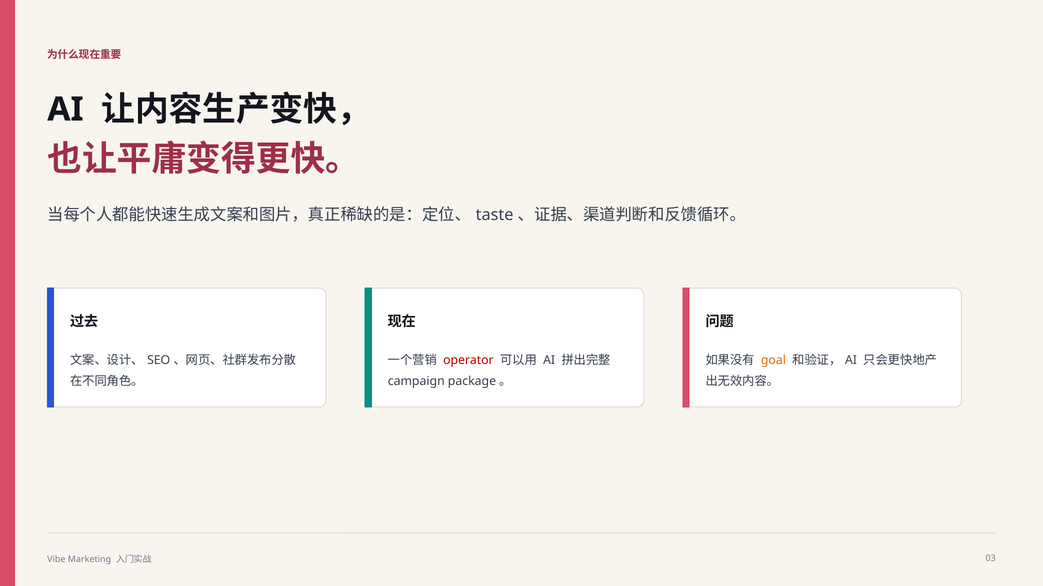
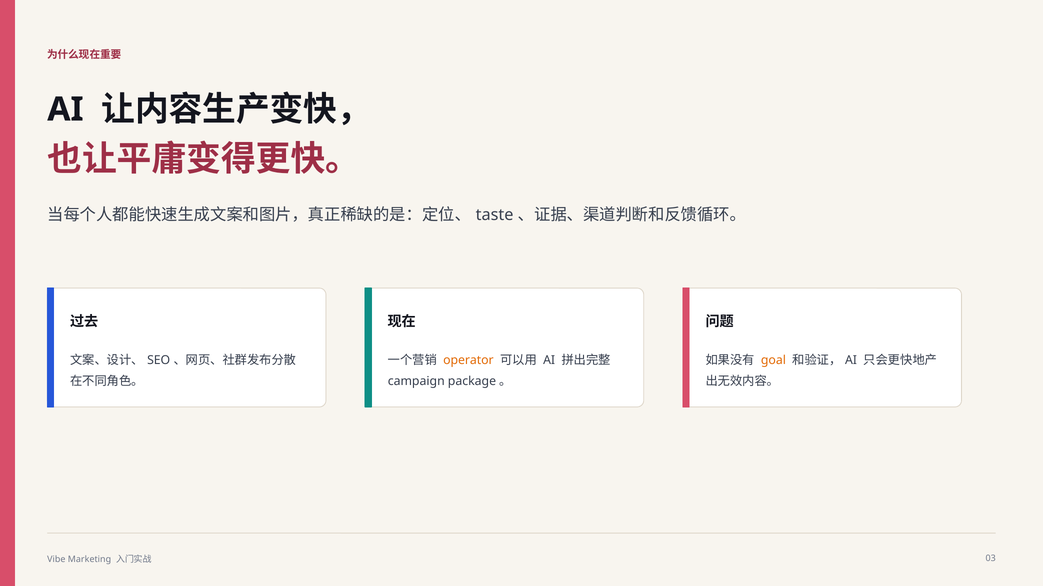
operator colour: red -> orange (468, 360)
